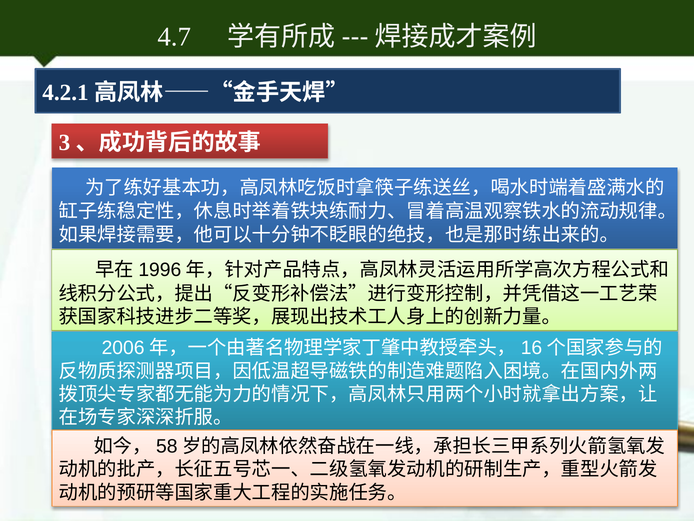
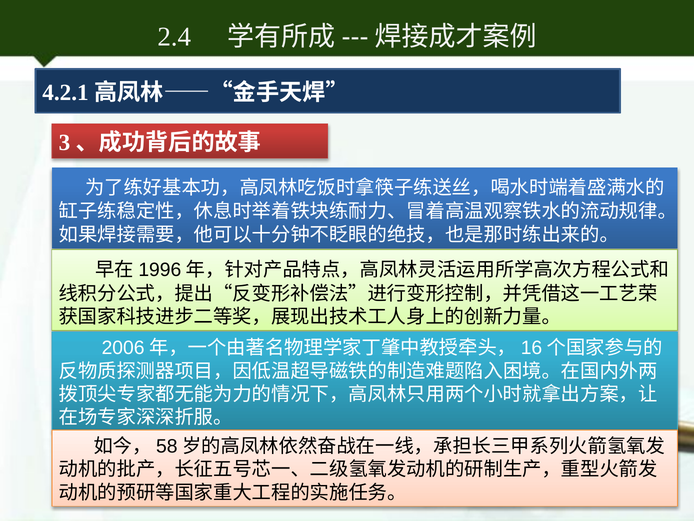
4.7: 4.7 -> 2.4 (174, 37)
